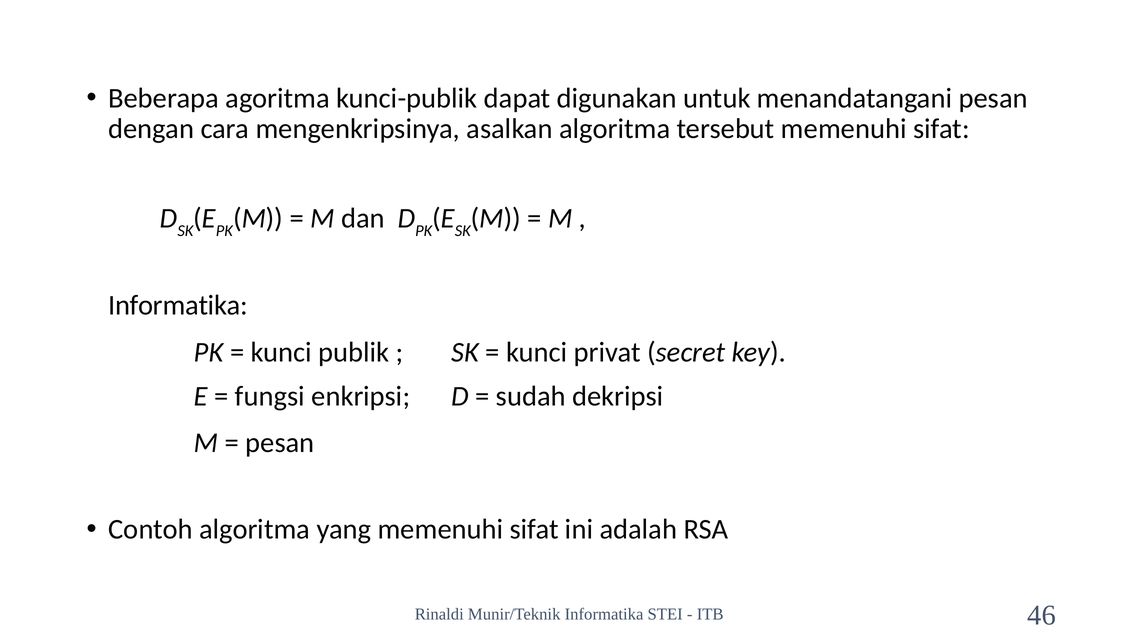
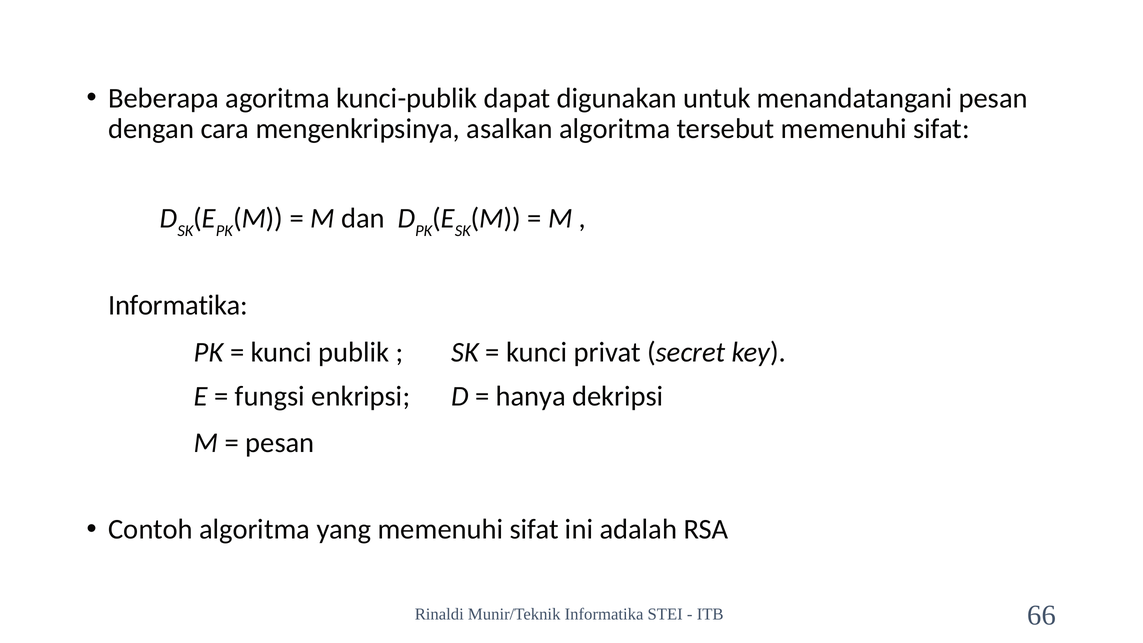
sudah: sudah -> hanya (531, 396)
46: 46 -> 66 (1042, 615)
